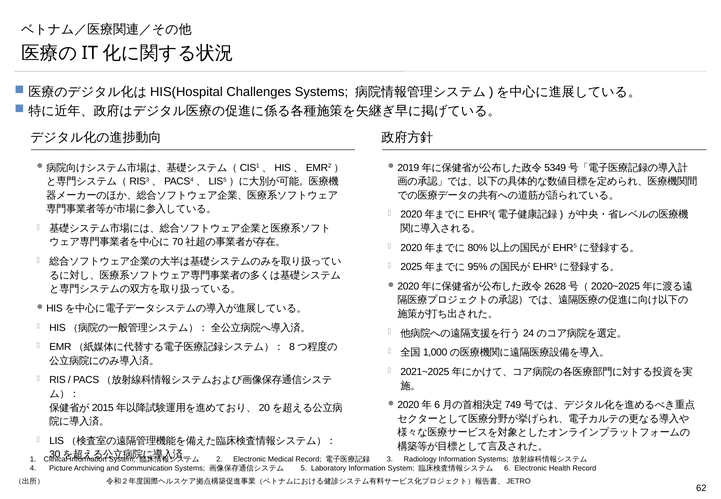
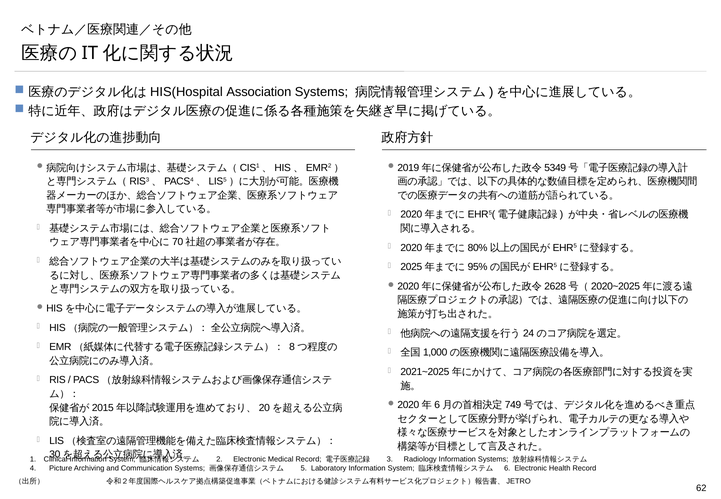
Challenges: Challenges -> Association (259, 92)
